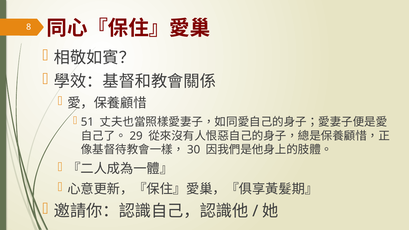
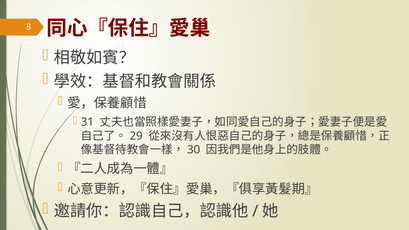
51: 51 -> 31 (87, 122)
